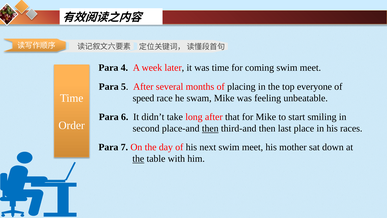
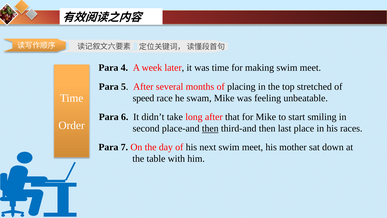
coming: coming -> making (260, 67)
everyone: everyone -> stretched (314, 87)
the underline: present -> none (138, 159)
